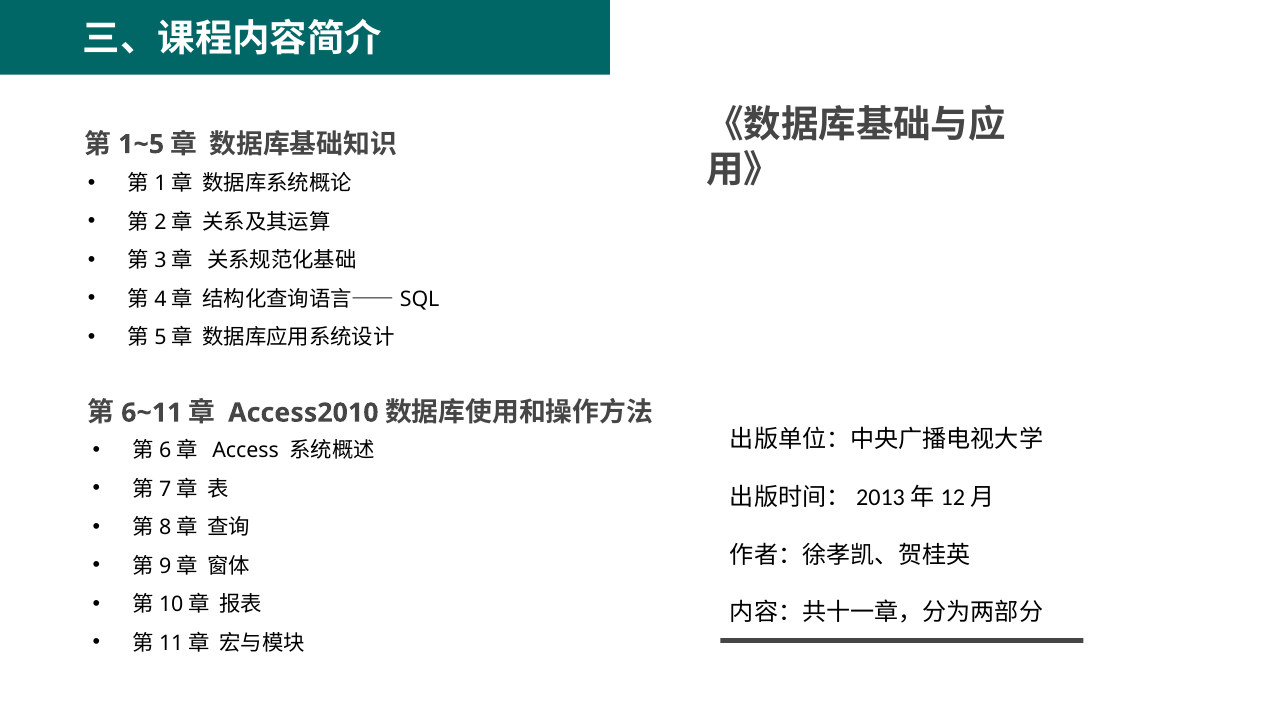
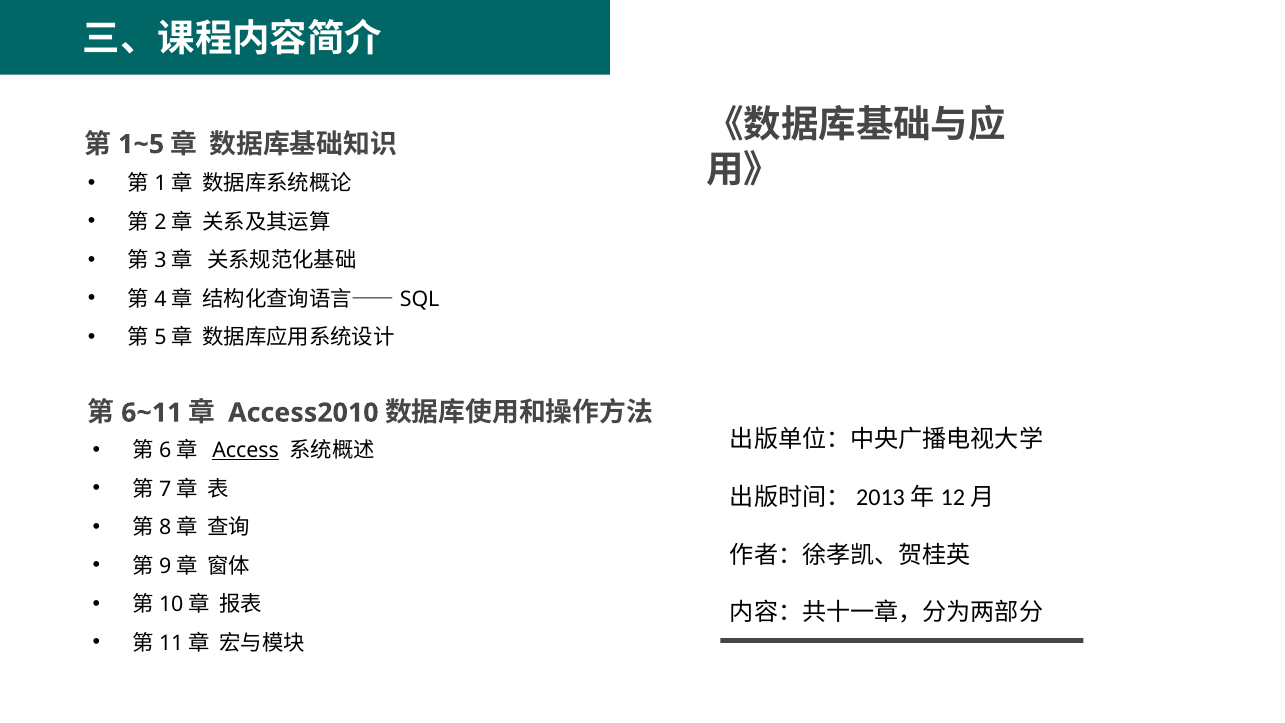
Access underline: none -> present (246, 450)
